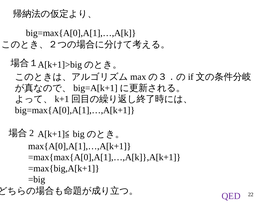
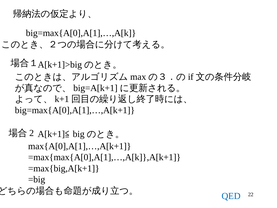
QED colour: purple -> blue (231, 196)
